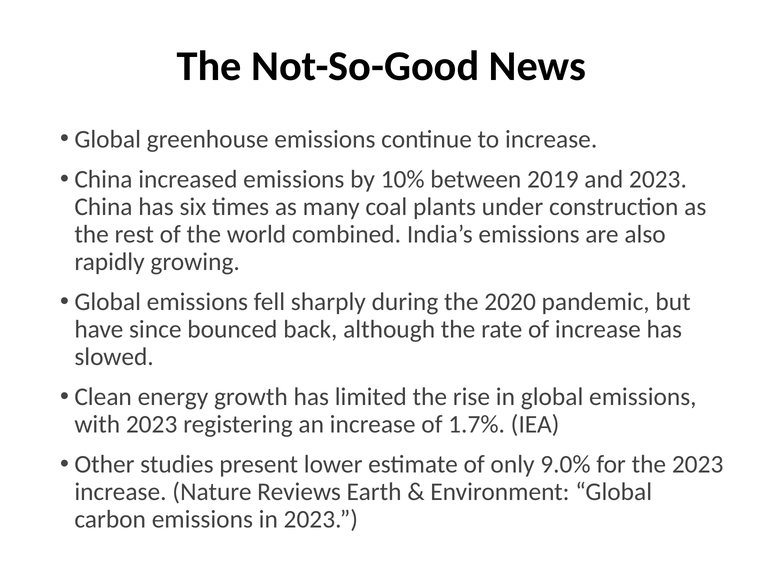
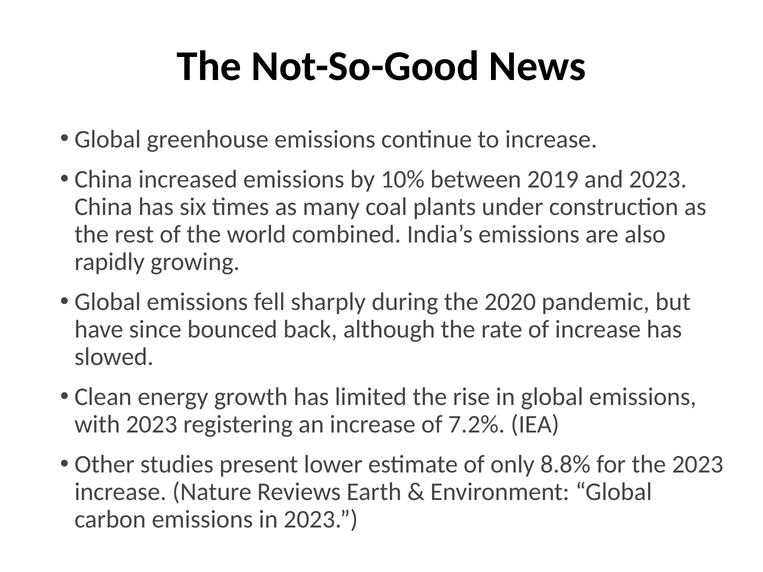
1.7%: 1.7% -> 7.2% (477, 425)
9.0%: 9.0% -> 8.8% (566, 465)
